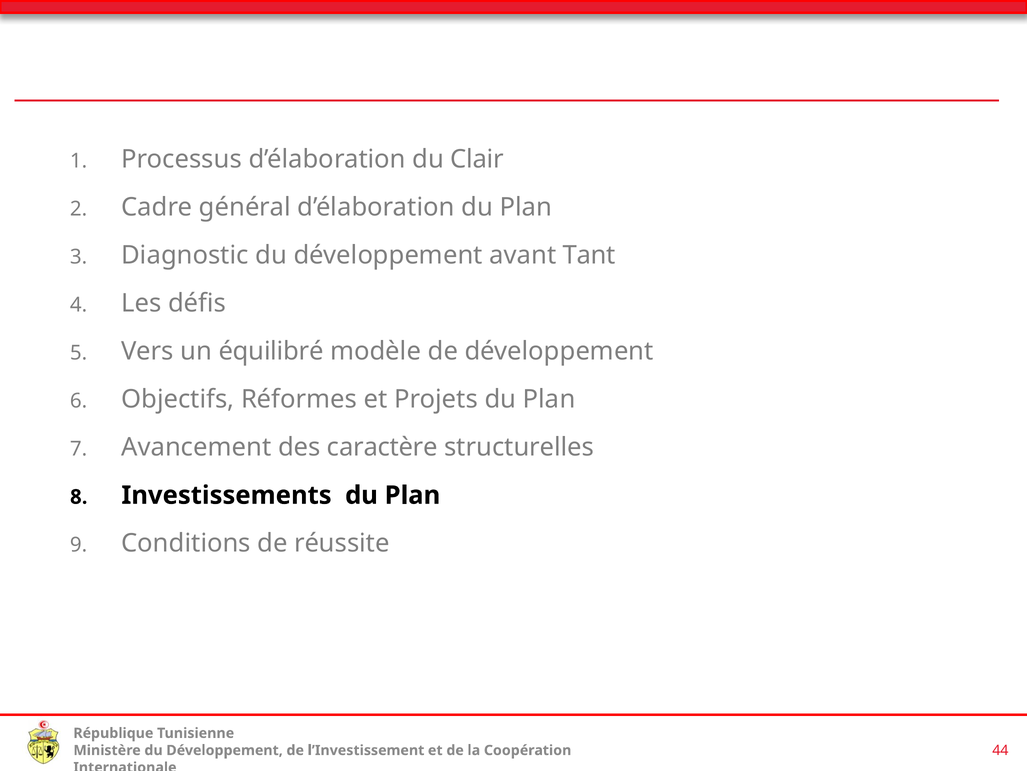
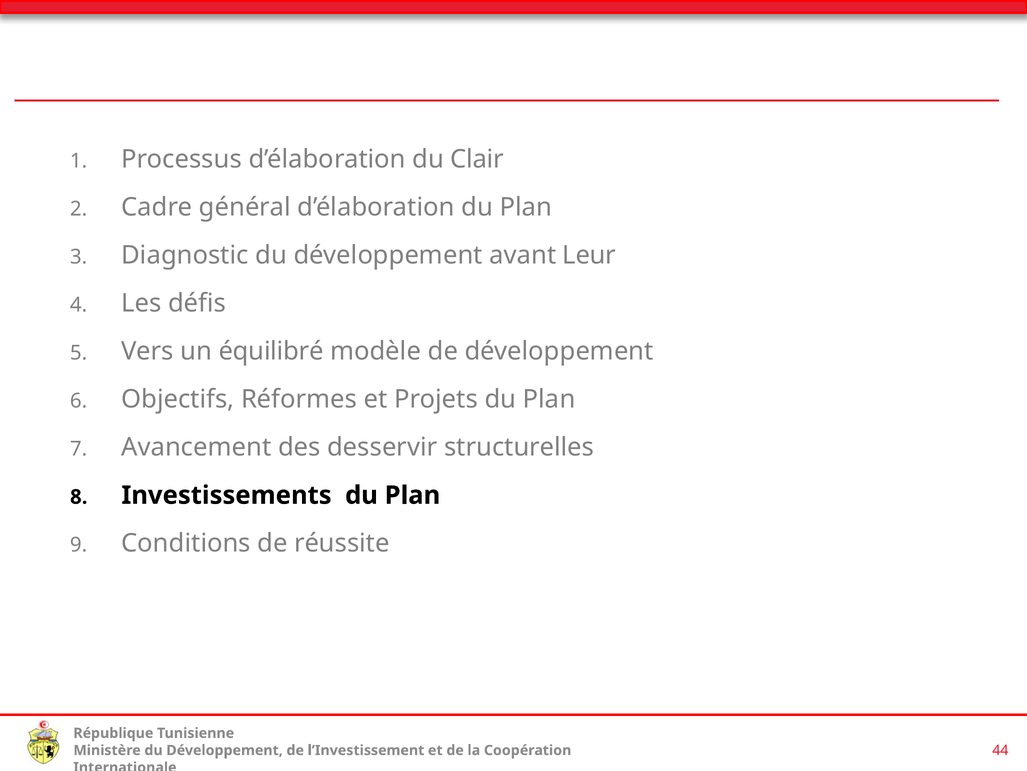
Tant: Tant -> Leur (589, 255)
caractère: caractère -> desservir (382, 447)
